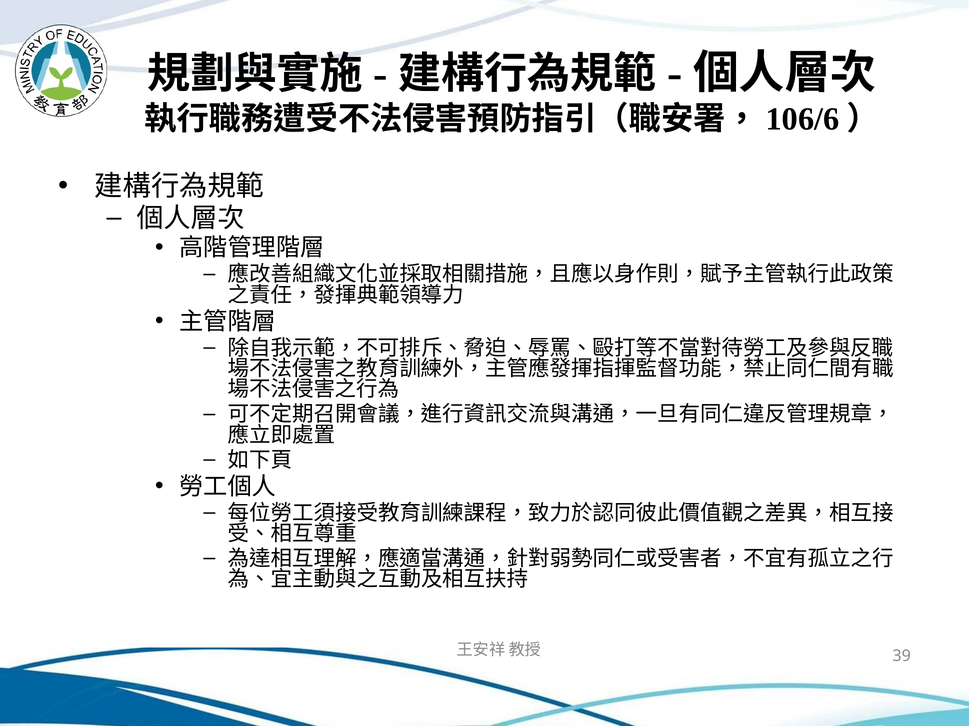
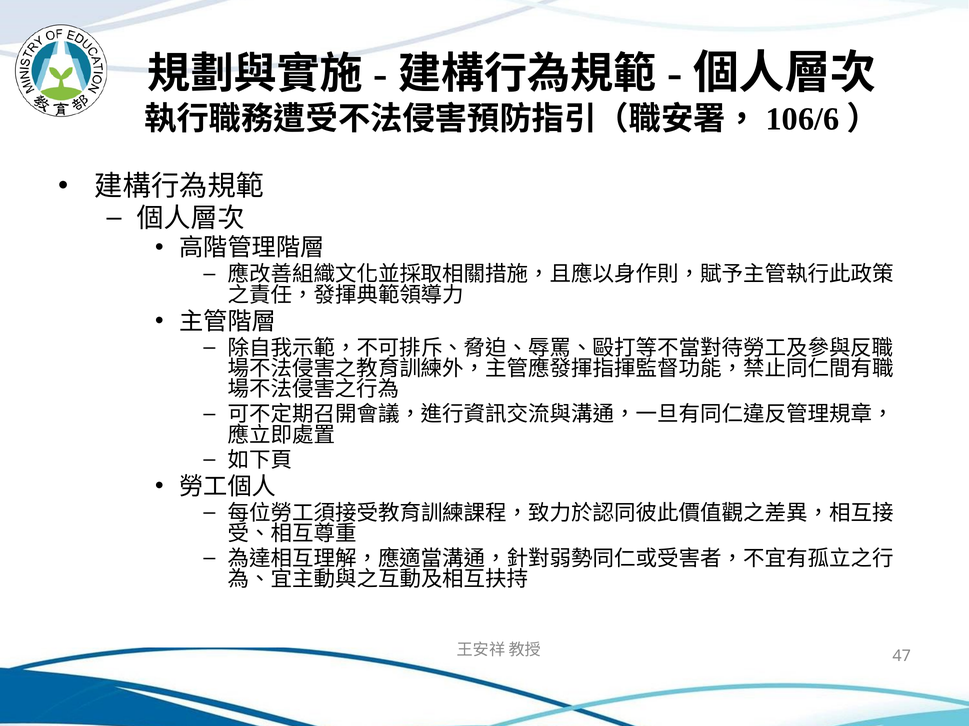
39: 39 -> 47 (902, 657)
